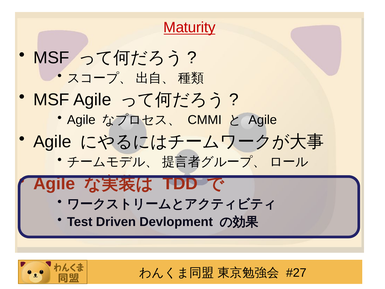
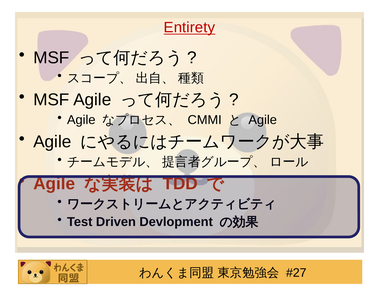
Maturity: Maturity -> Entirety (189, 27)
